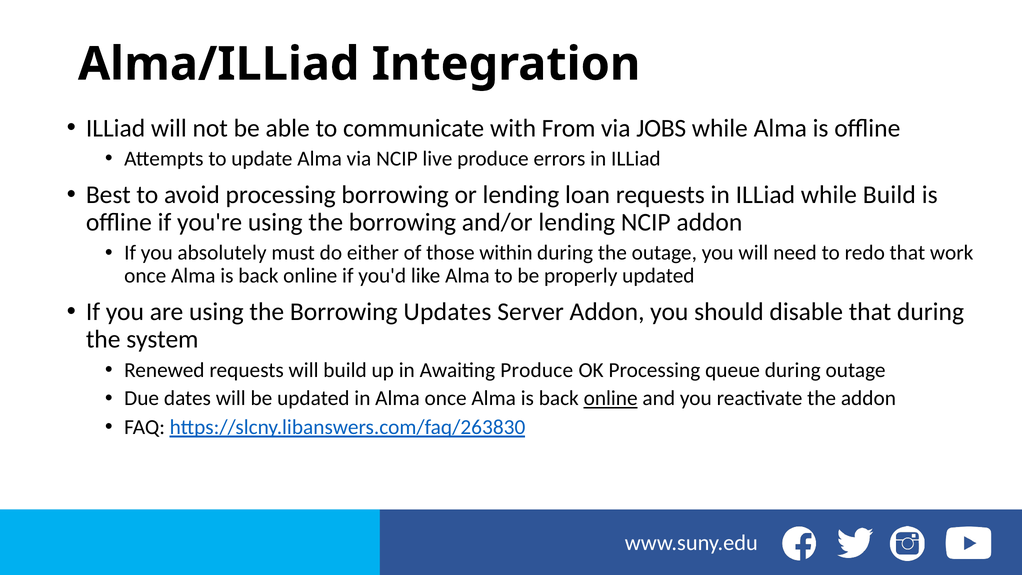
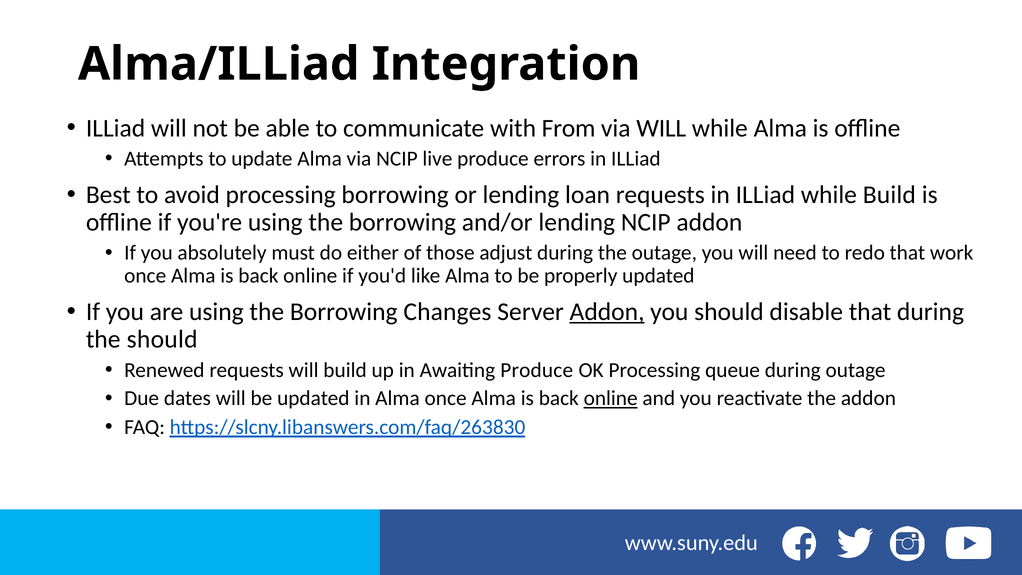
via JOBS: JOBS -> WILL (661, 128)
within: within -> adjust (506, 253)
Updates: Updates -> Changes (447, 312)
Addon underline: none -> present (607, 312)
the system: system -> should (162, 339)
